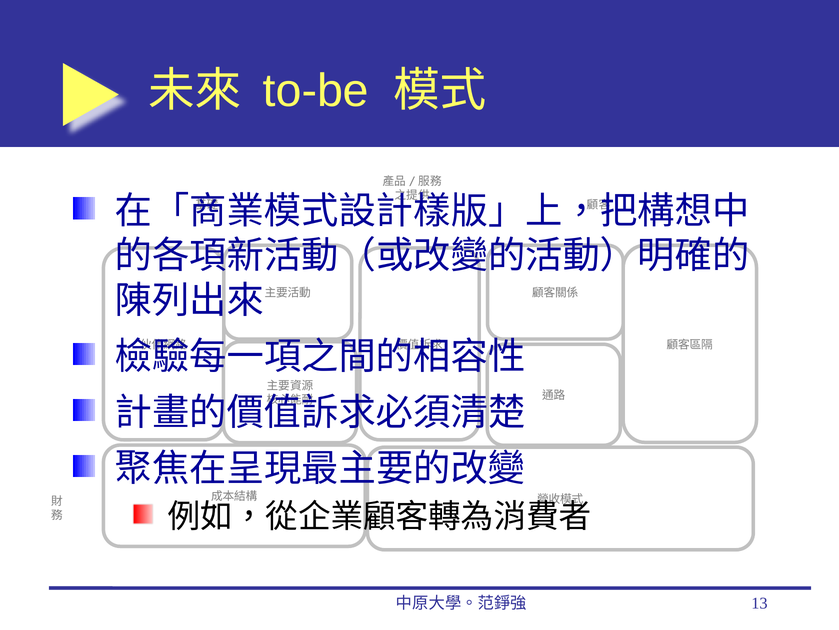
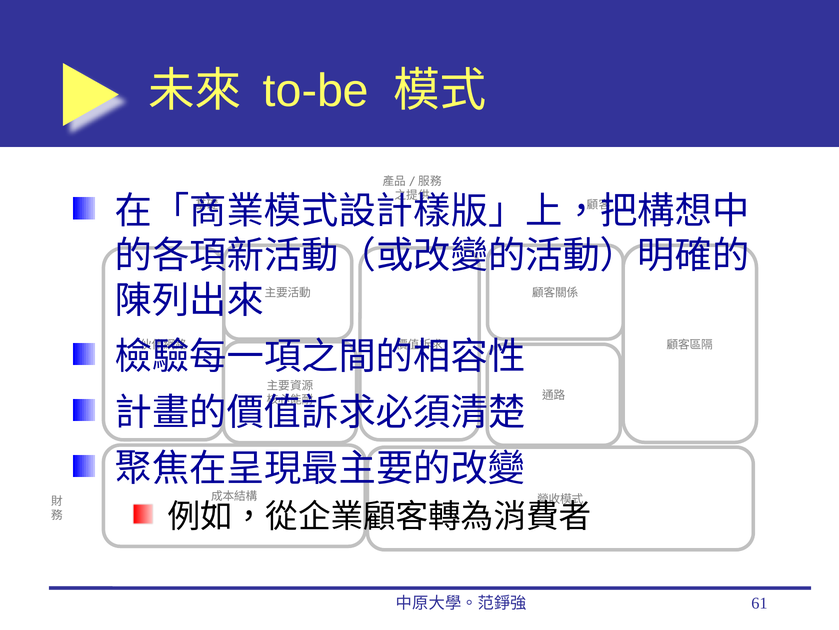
13: 13 -> 61 (759, 602)
